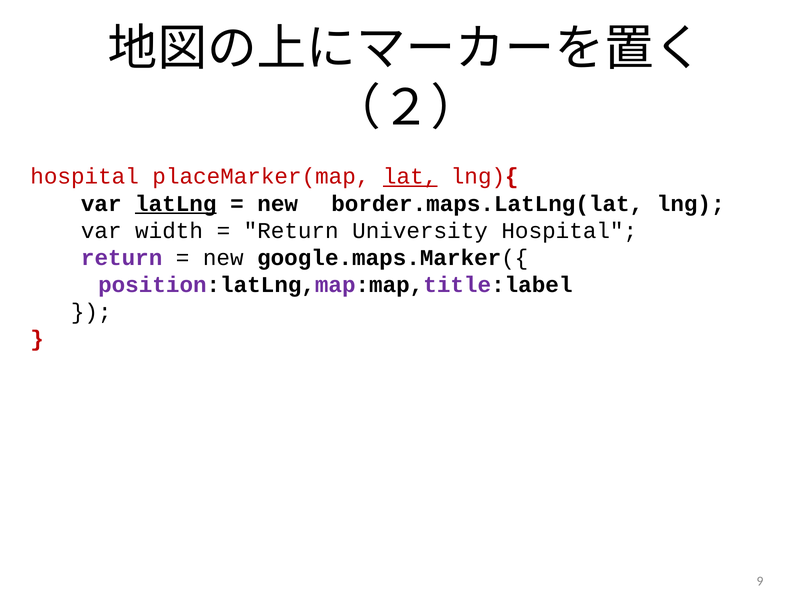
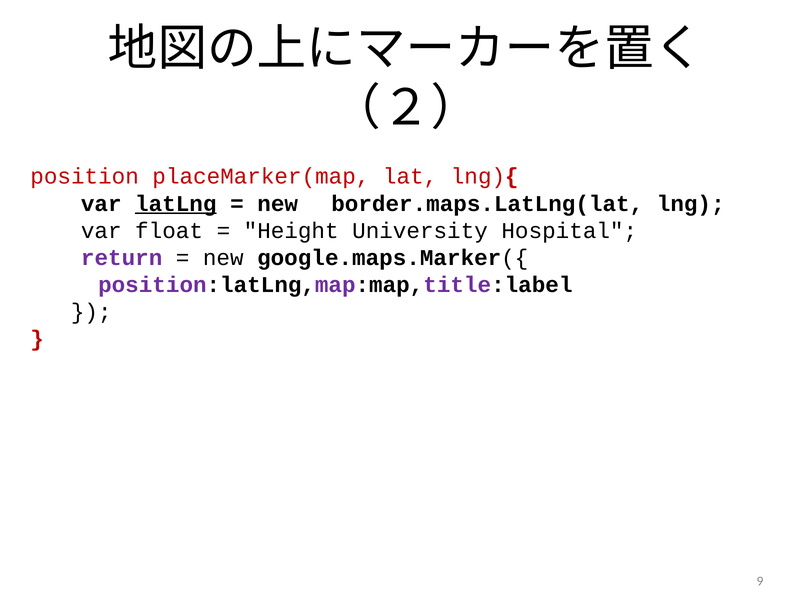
hospital: hospital -> position (85, 177)
lat underline: present -> none (410, 177)
width: width -> float (169, 231)
Return: Return -> Height (291, 231)
